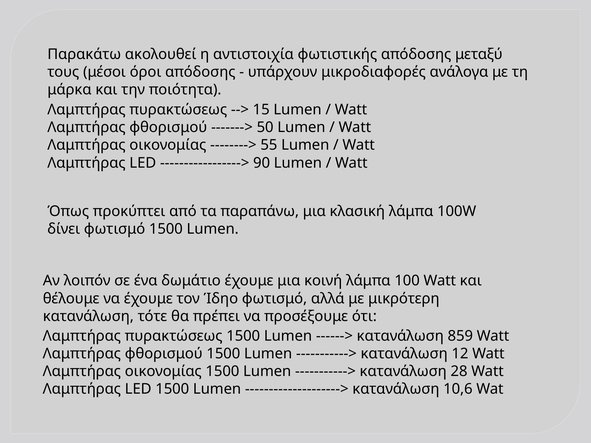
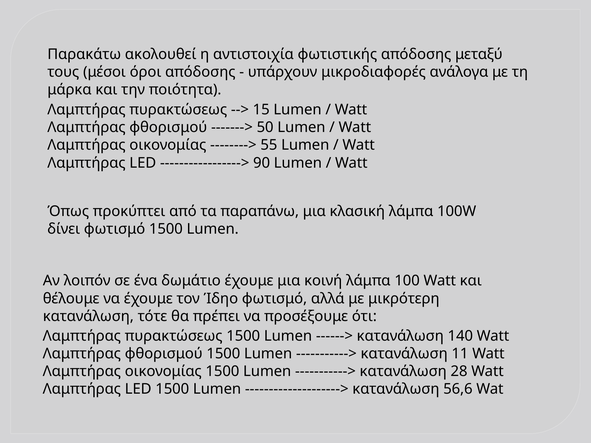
859: 859 -> 140 (460, 336)
12: 12 -> 11 (460, 354)
10,6: 10,6 -> 56,6 (458, 389)
